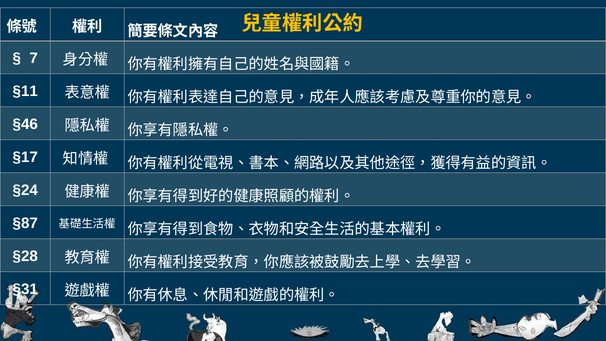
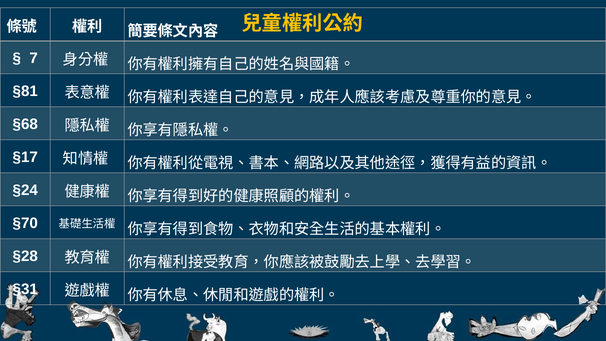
§11: §11 -> §81 (25, 91)
§46: §46 -> §68 (25, 124)
§87: §87 -> §70 (25, 223)
